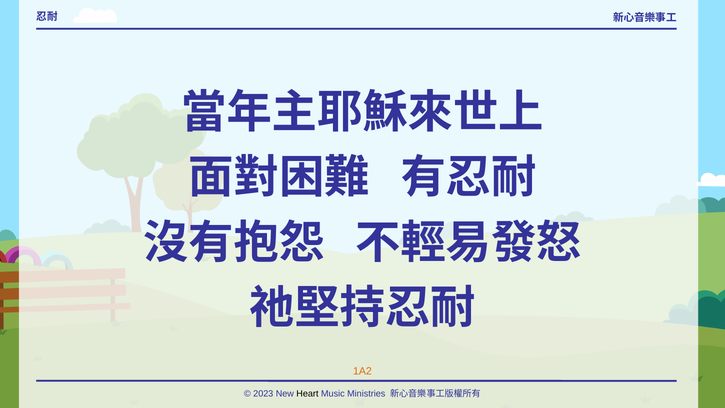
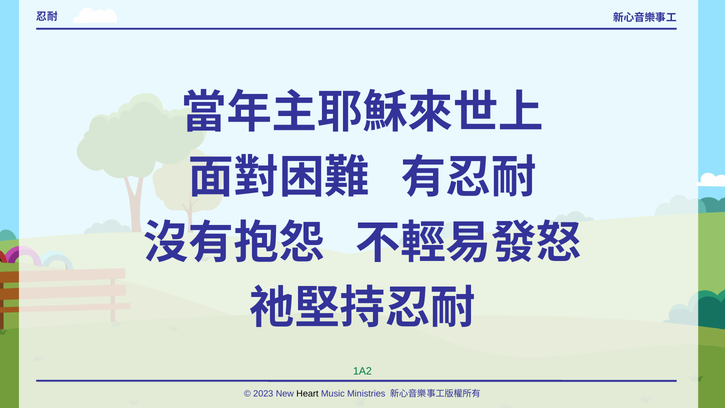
1A2 colour: orange -> green (362, 371)
